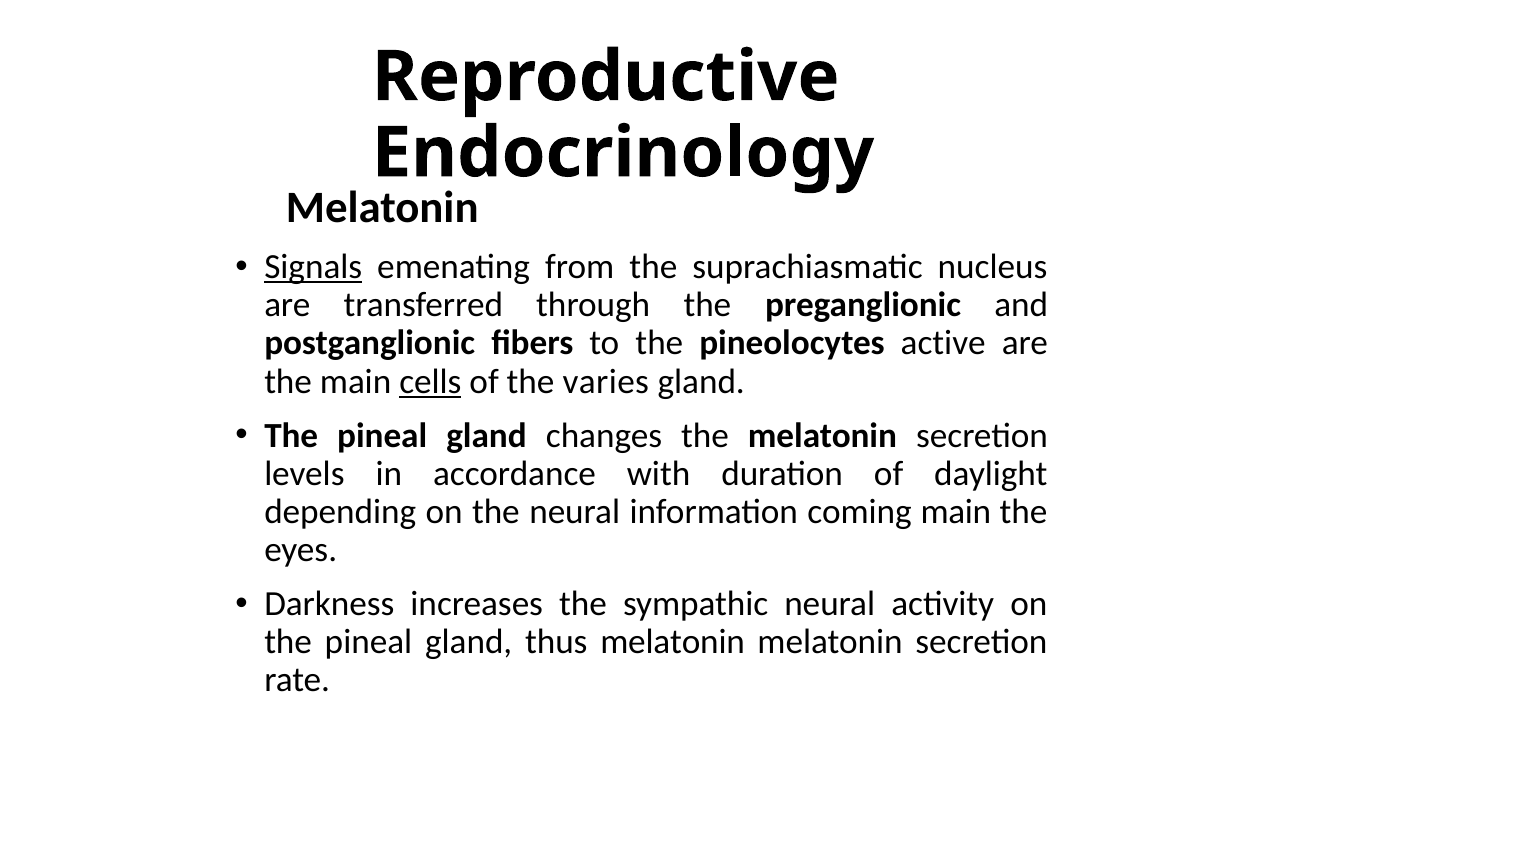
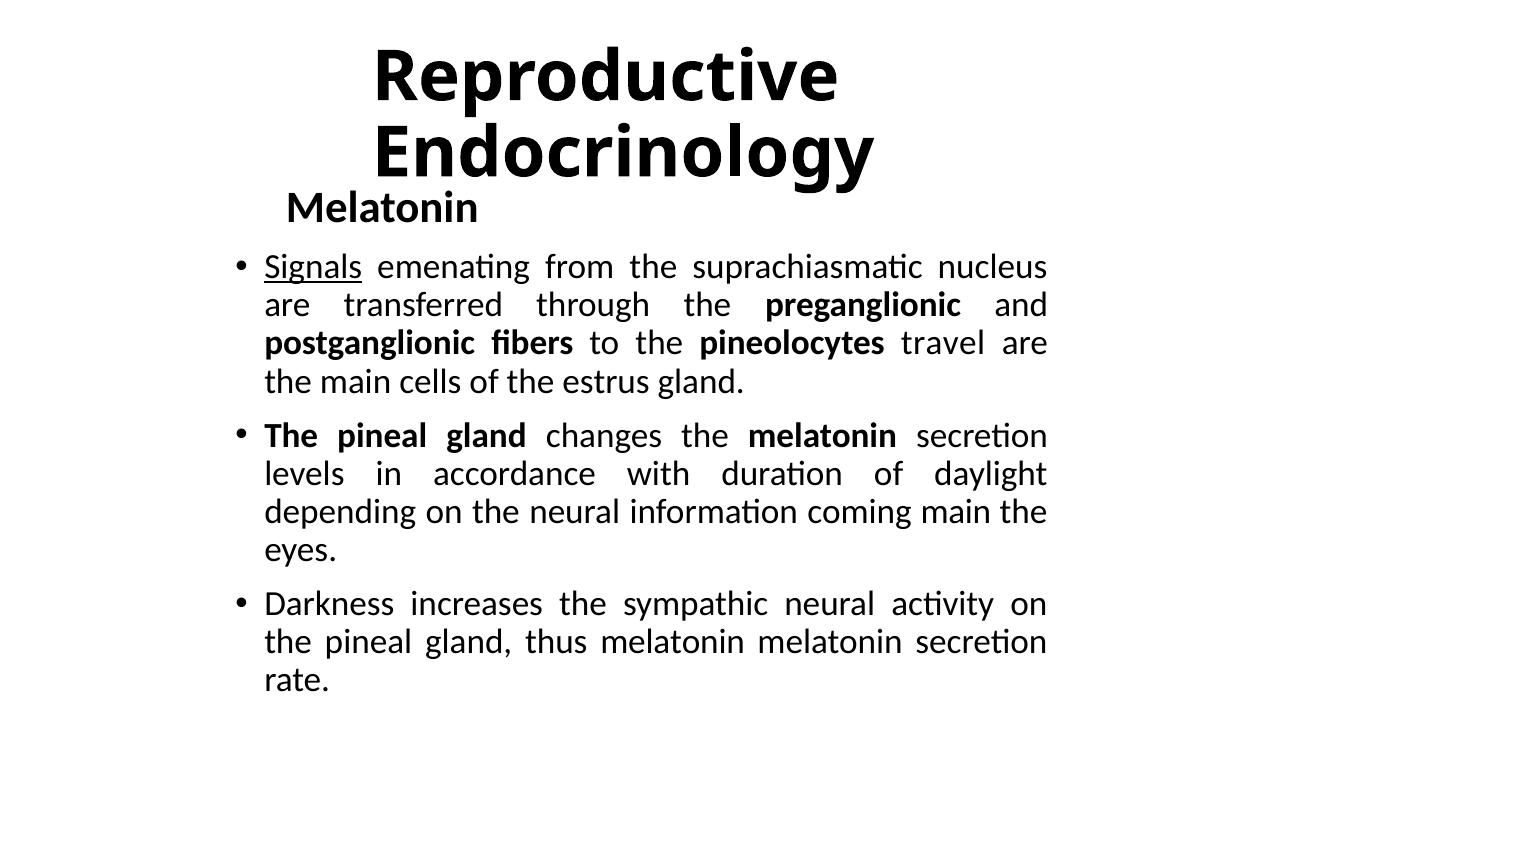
active: active -> travel (943, 343)
cells underline: present -> none (430, 381)
varies: varies -> estrus (606, 381)
